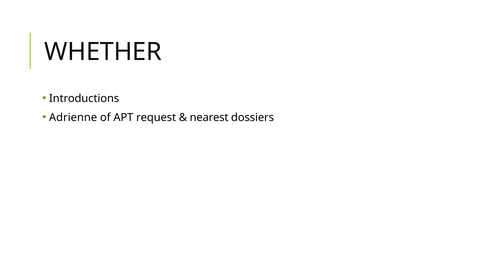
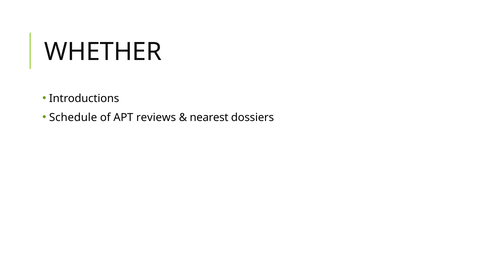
Adrienne: Adrienne -> Schedule (73, 117)
request: request -> reviews (156, 117)
